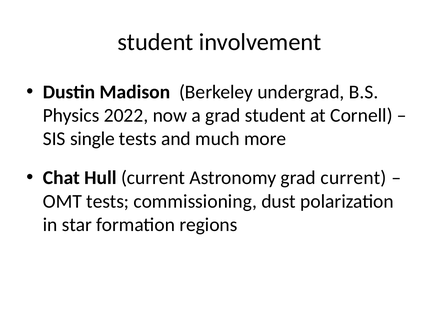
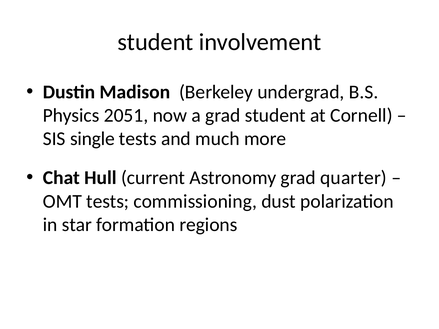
2022: 2022 -> 2051 (126, 116)
grad current: current -> quarter (354, 178)
